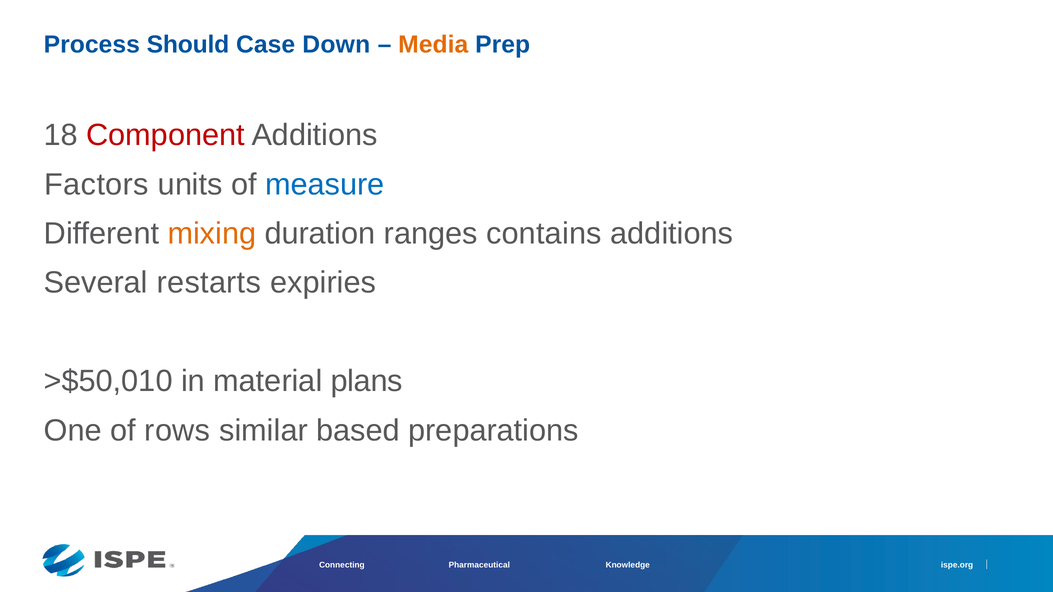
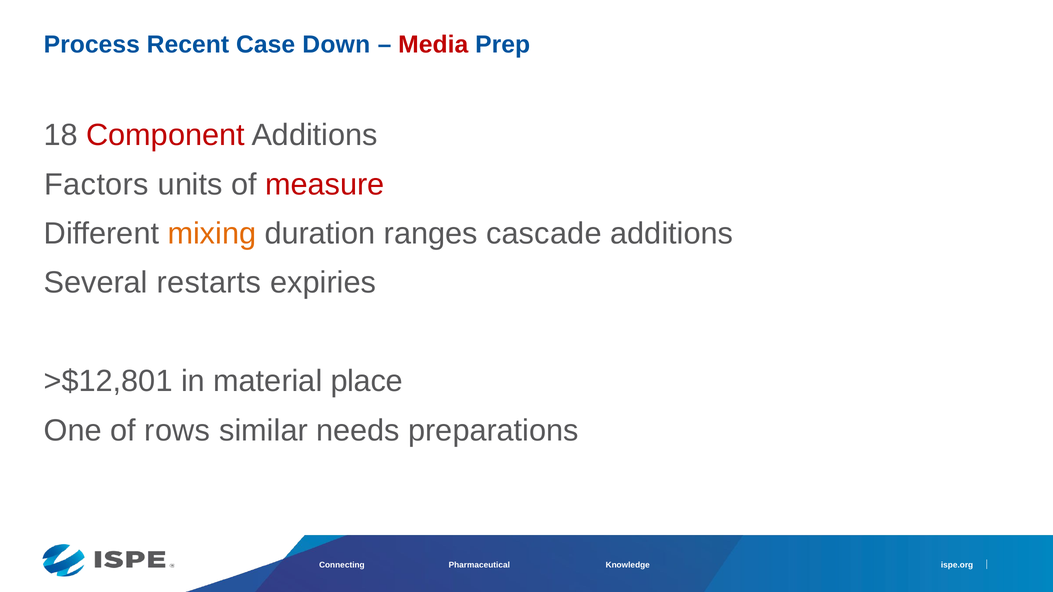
Should: Should -> Recent (188, 45)
Media colour: orange -> red (433, 45)
measure colour: blue -> red (325, 185)
contains: contains -> cascade (544, 234)
>$50,010: >$50,010 -> >$12,801 (108, 381)
plans: plans -> place (367, 381)
based: based -> needs (358, 431)
